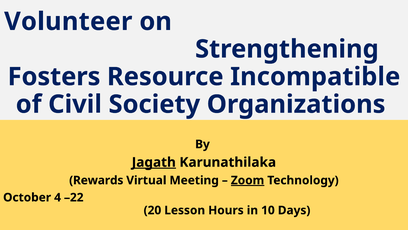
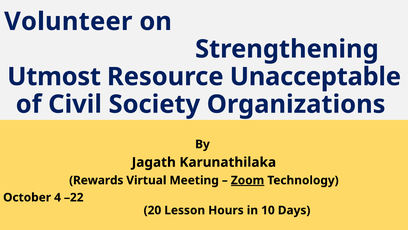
Fosters: Fosters -> Utmost (54, 77)
Incompatible: Incompatible -> Unacceptable (315, 77)
Jagath underline: present -> none (154, 162)
